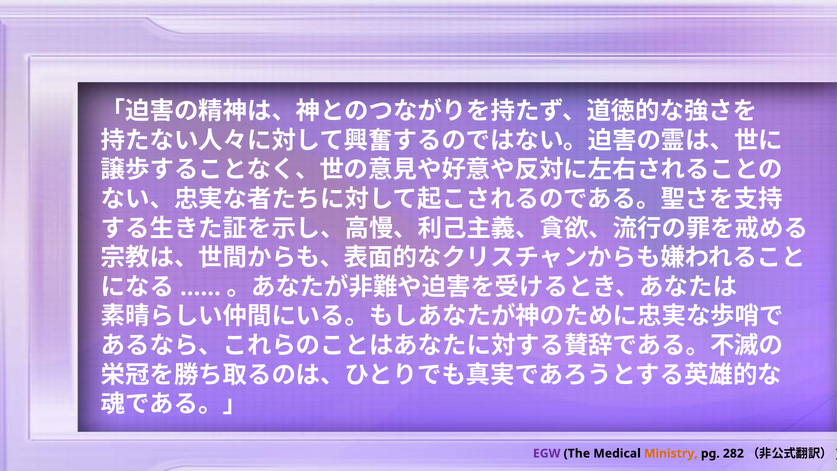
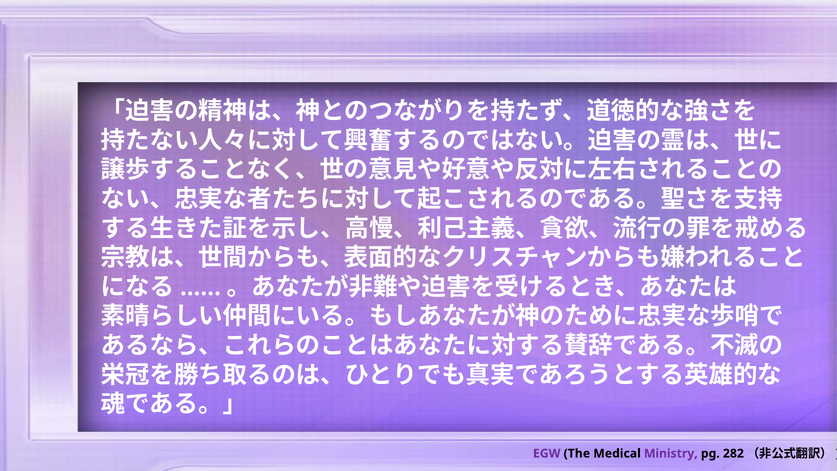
Ministry colour: orange -> purple (671, 453)
